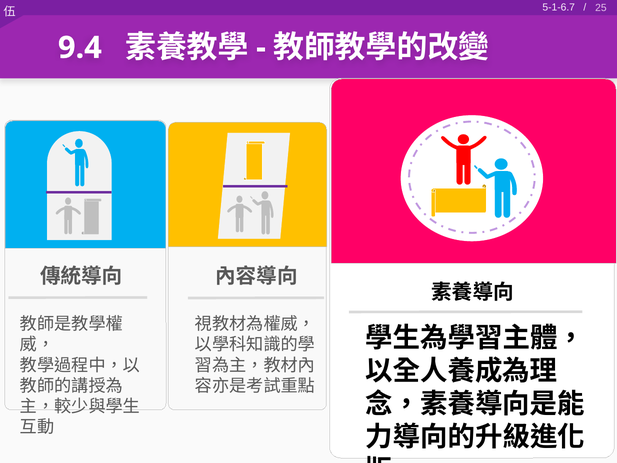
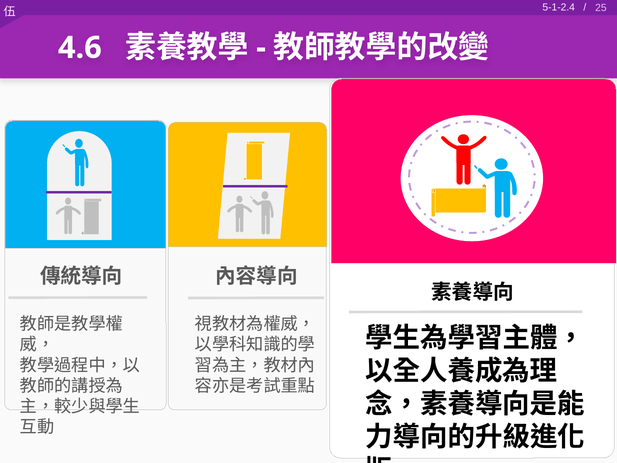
5-1-6.7: 5-1-6.7 -> 5-1-2.4 (559, 8)
9.4: 9.4 -> 4.6 (80, 48)
